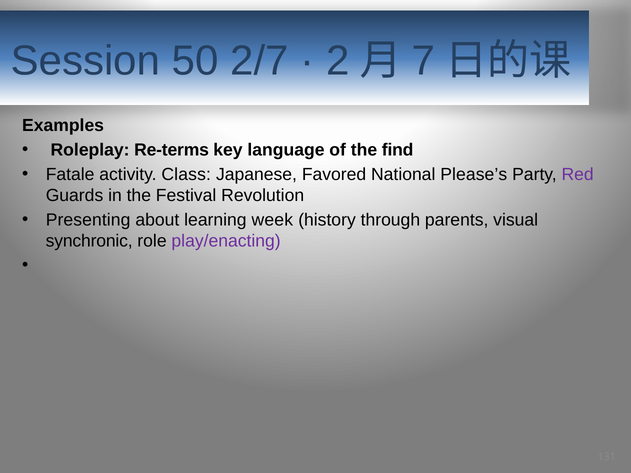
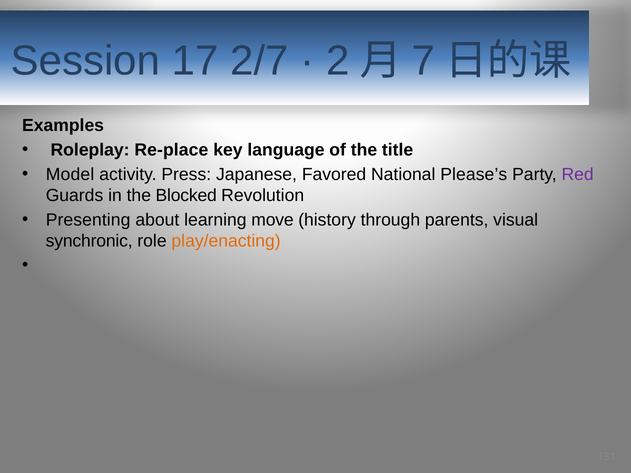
50: 50 -> 17 (195, 61)
Re-terms: Re-terms -> Re-place (171, 150)
find: find -> title (398, 150)
Fatale: Fatale -> Model (70, 174)
Class: Class -> Press (186, 174)
Festival: Festival -> Blocked (186, 195)
week: week -> move (273, 220)
play/enacting colour: purple -> orange (226, 241)
